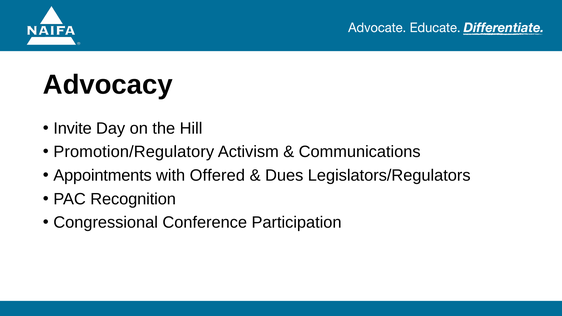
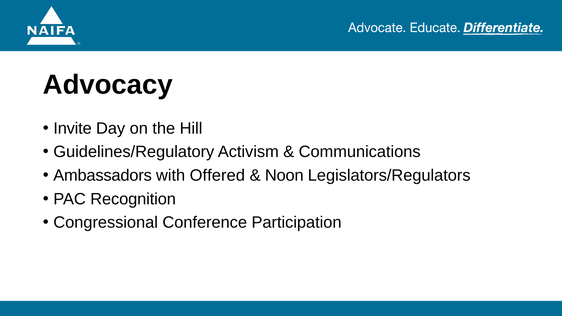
Promotion/Regulatory: Promotion/Regulatory -> Guidelines/Regulatory (134, 152)
Appointments: Appointments -> Ambassadors (103, 175)
Dues: Dues -> Noon (284, 175)
